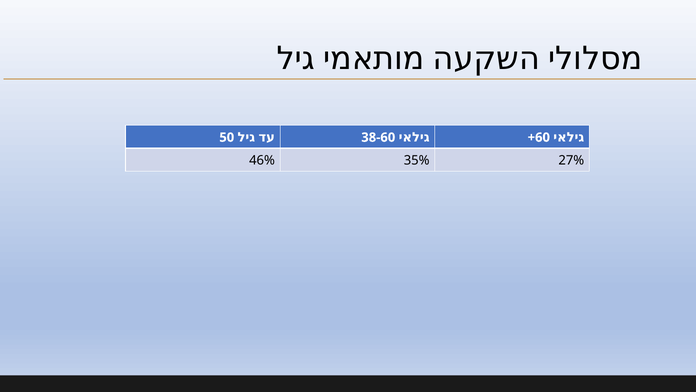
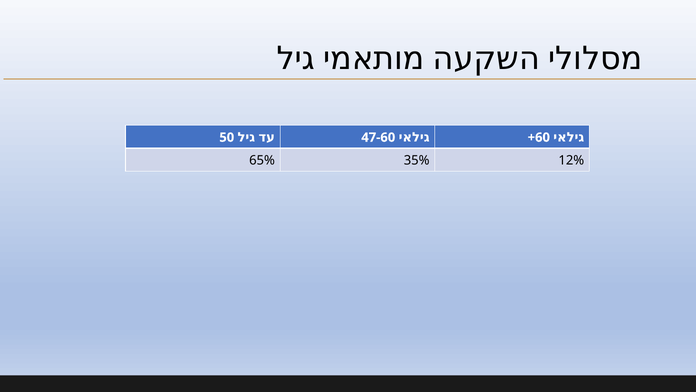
38-60: 38-60 -> 47-60 (378, 137)
46%: 46% -> 65% (262, 160)
27%: 27% -> 12% (571, 160)
